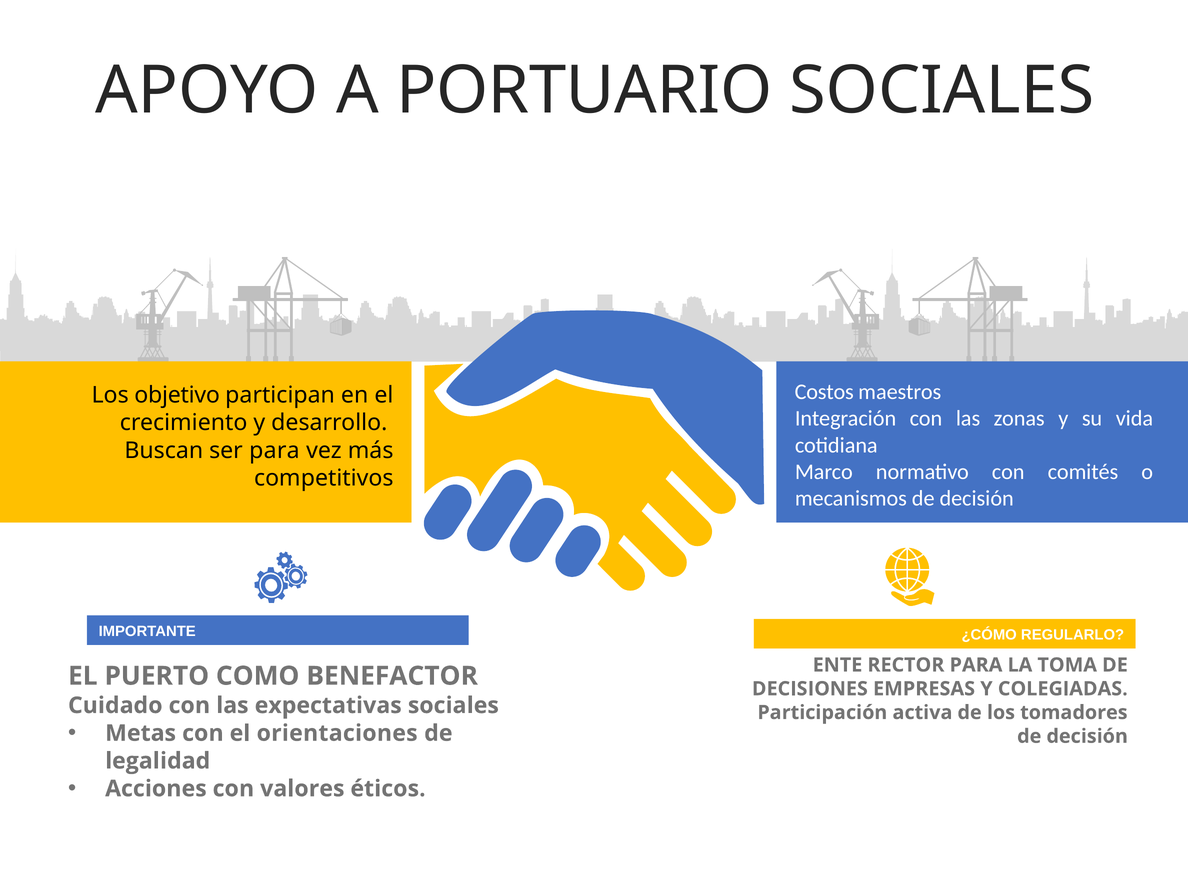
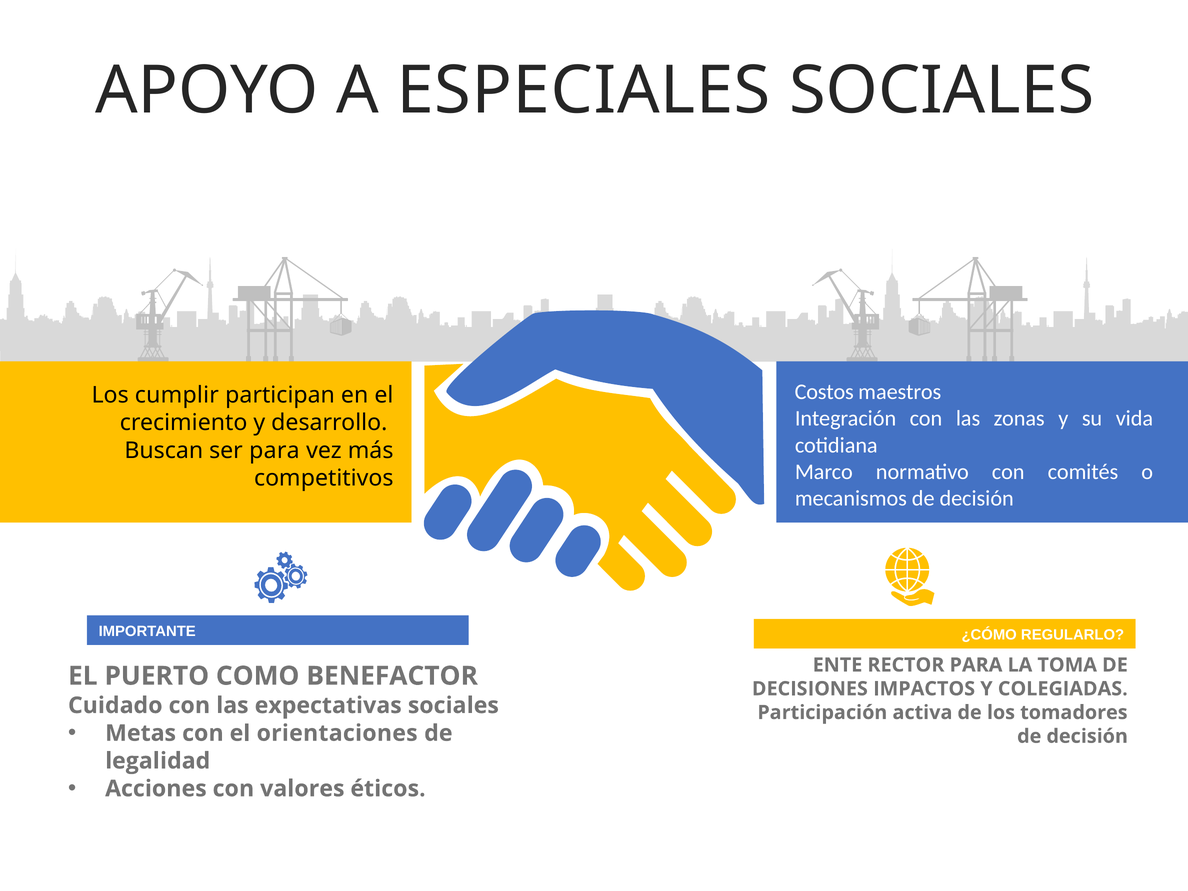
PORTUARIO: PORTUARIO -> ESPECIALES (584, 91)
objetivo: objetivo -> cumplir (177, 395)
EMPRESAS: EMPRESAS -> IMPACTOS (924, 689)
